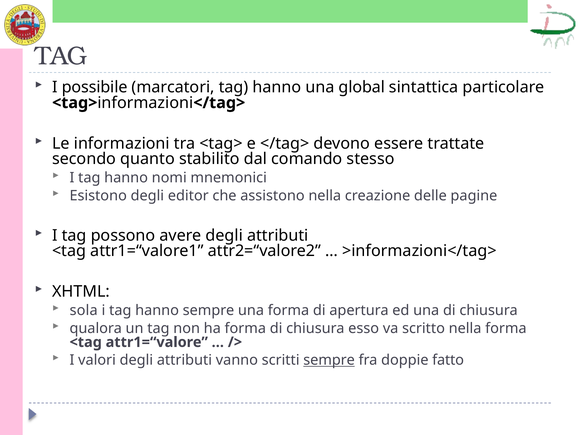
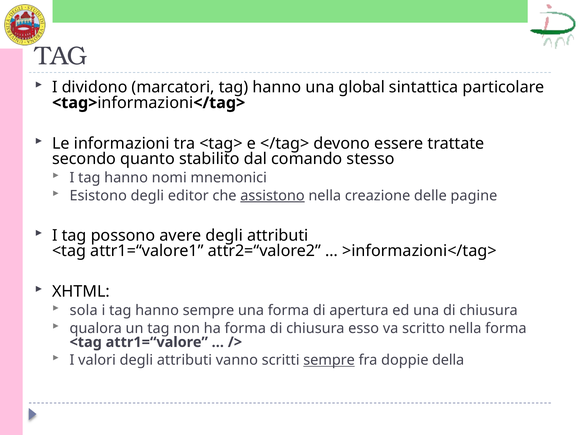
possibile: possibile -> dividono (95, 87)
assistono underline: none -> present (272, 196)
fatto: fatto -> della (448, 360)
